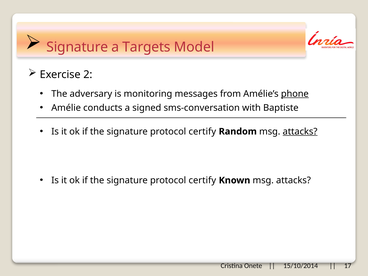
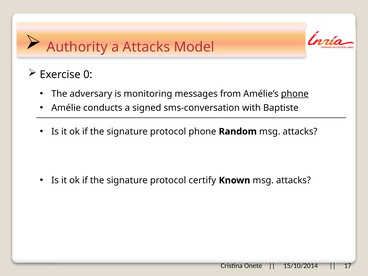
Signature: Signature -> Authority (77, 47)
a Targets: Targets -> Attacks (146, 47)
2: 2 -> 0 (88, 75)
certify: certify -> phone (202, 131)
attacks underline: present -> none (300, 131)
